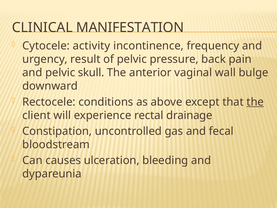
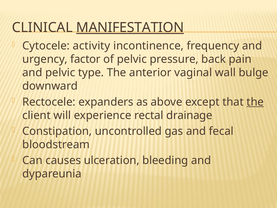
MANIFESTATION underline: none -> present (130, 28)
result: result -> factor (85, 59)
skull: skull -> type (91, 73)
conditions: conditions -> expanders (106, 102)
